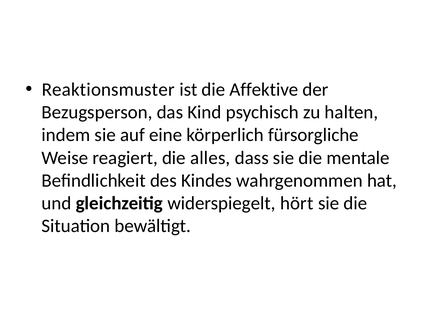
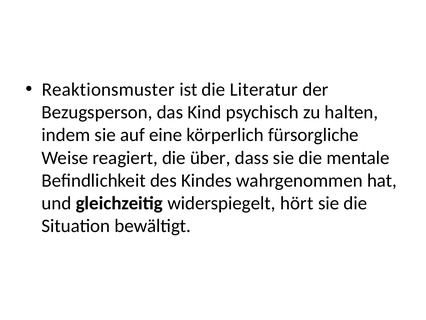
Affektive: Affektive -> Literatur (264, 89)
alles: alles -> über (210, 158)
